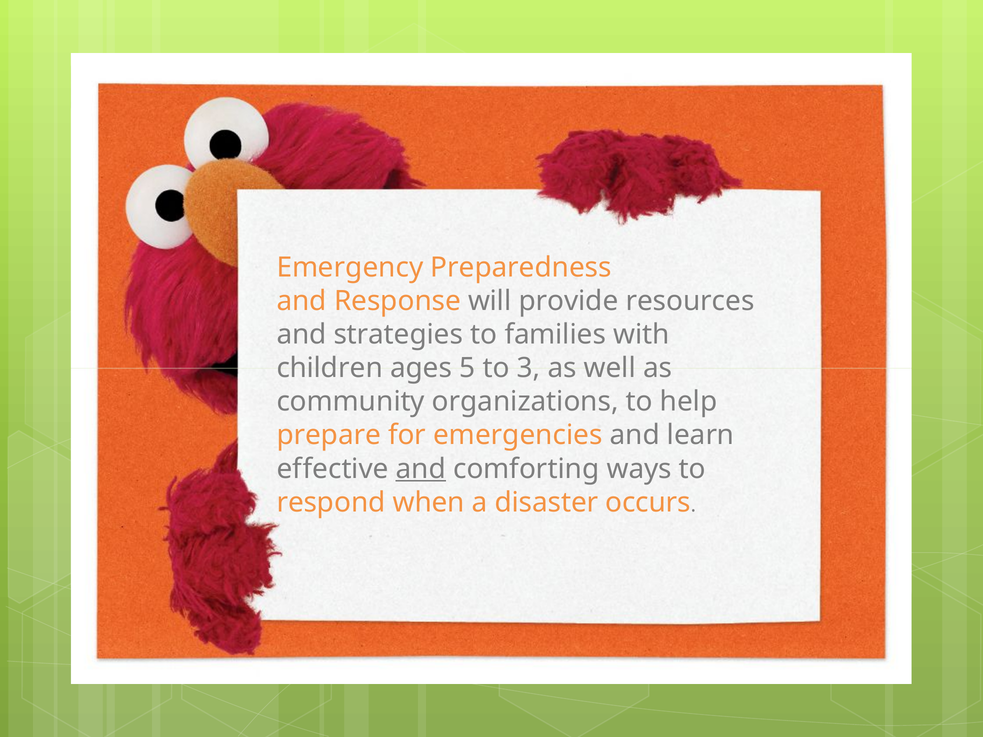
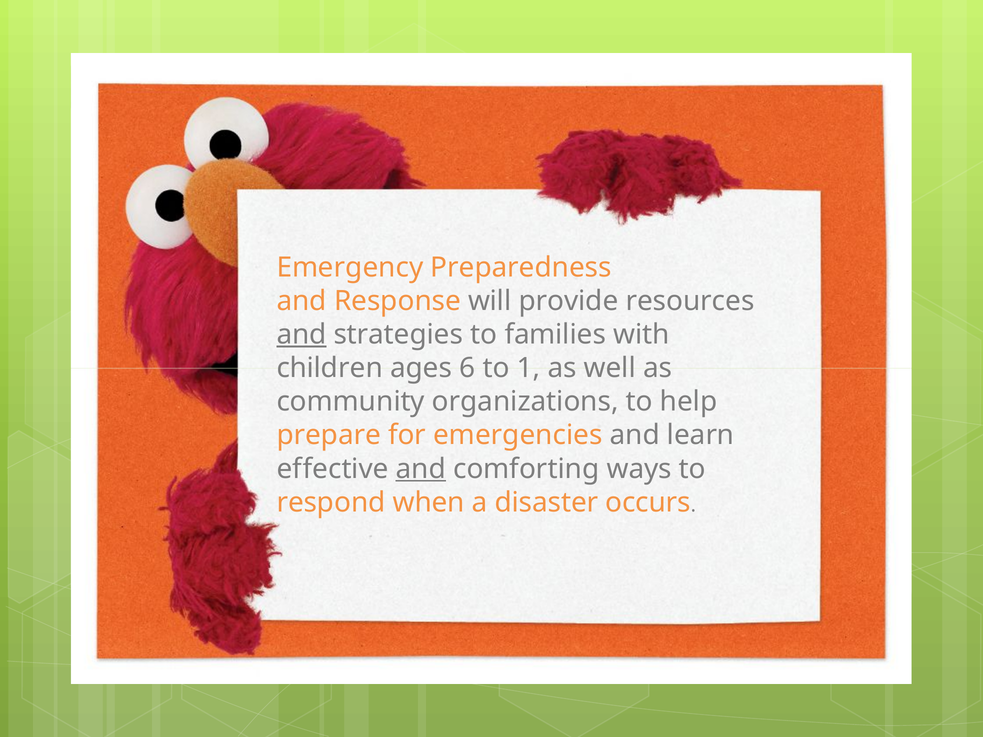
and underline: none -> present (302, 335)
5: 5 -> 6 (467, 368)
3: 3 -> 1 (529, 368)
